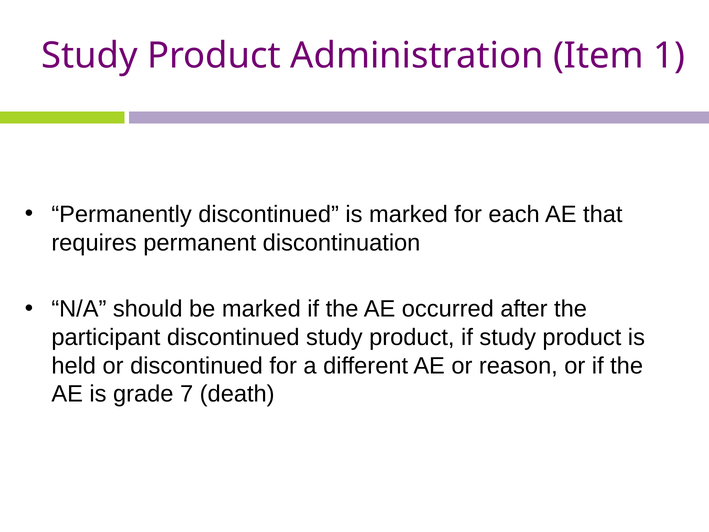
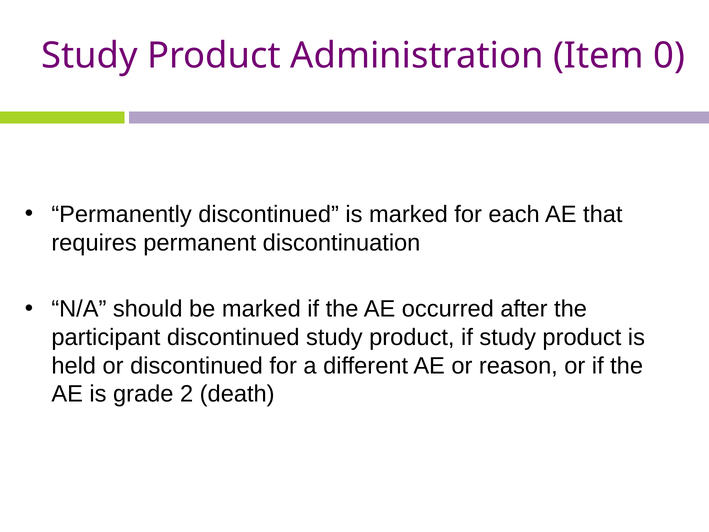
1: 1 -> 0 (669, 56)
7: 7 -> 2 (187, 394)
